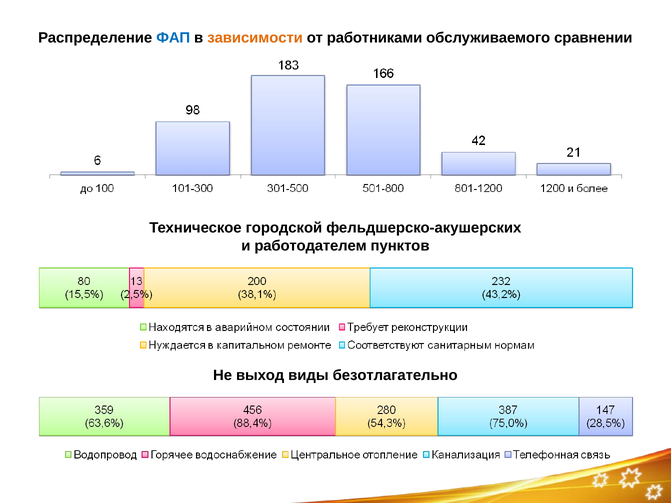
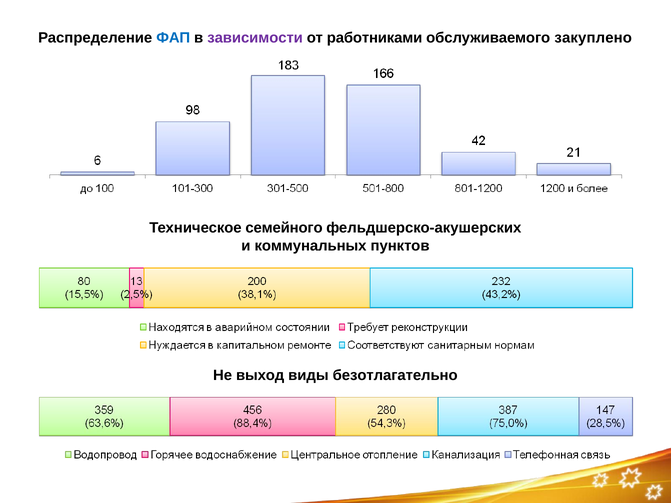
зависимости colour: orange -> purple (255, 38)
сравнении: сравнении -> закуплено (593, 38)
городской: городской -> семейного (284, 228)
работодателем: работодателем -> коммунальных (311, 246)
